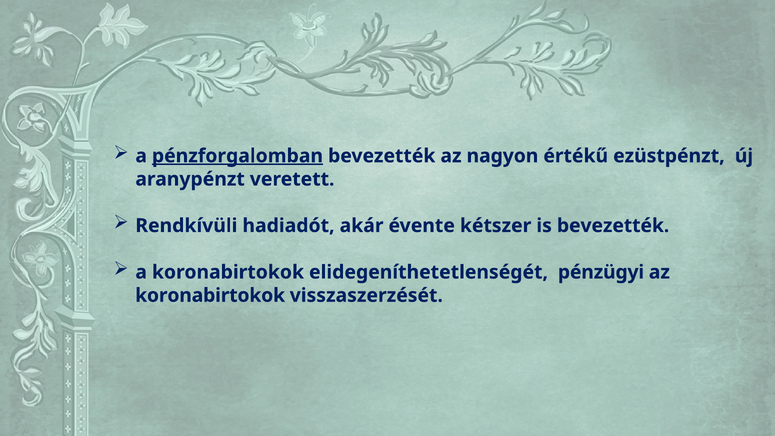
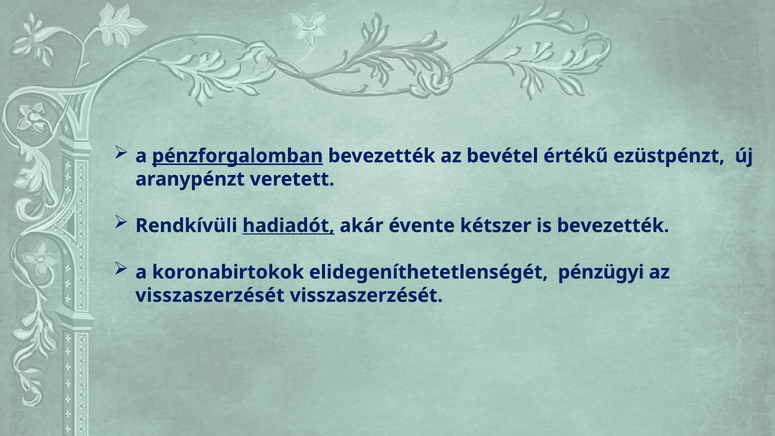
nagyon: nagyon -> bevétel (502, 156)
hadiadót underline: none -> present (289, 226)
koronabirtokok: koronabirtokok -> visszaszerzését (210, 295)
